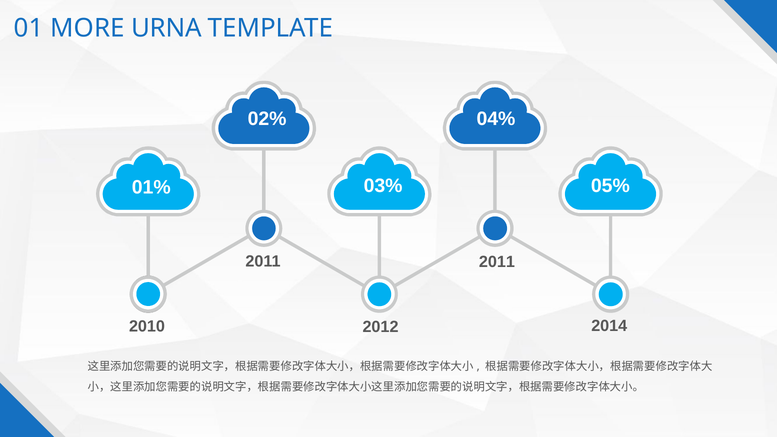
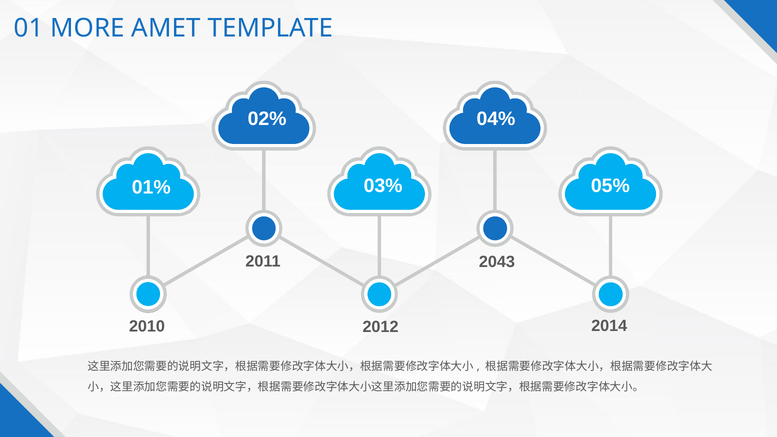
URNA: URNA -> AMET (166, 28)
2011: 2011 -> 2043 (497, 262)
